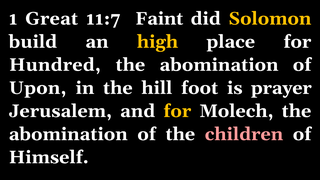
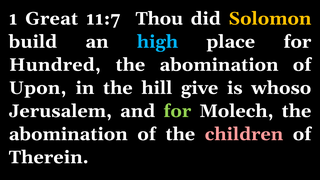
Faint: Faint -> Thou (159, 19)
high colour: yellow -> light blue (157, 42)
foot: foot -> give (200, 88)
prayer: prayer -> whoso (281, 88)
for colour: yellow -> light green (177, 111)
Himself: Himself -> Therein (49, 157)
